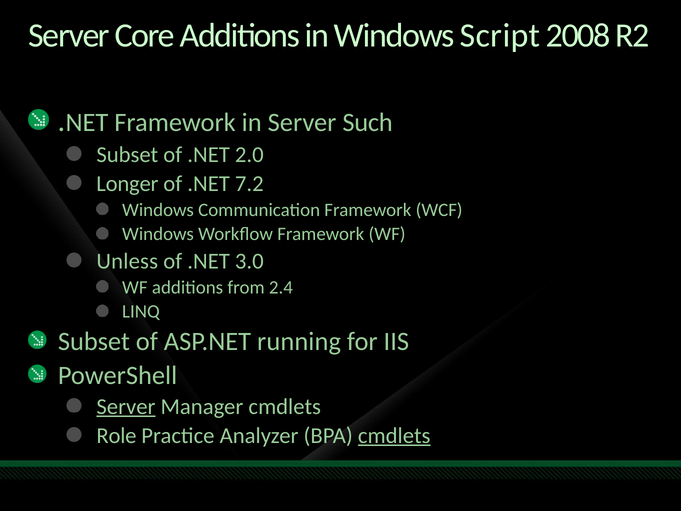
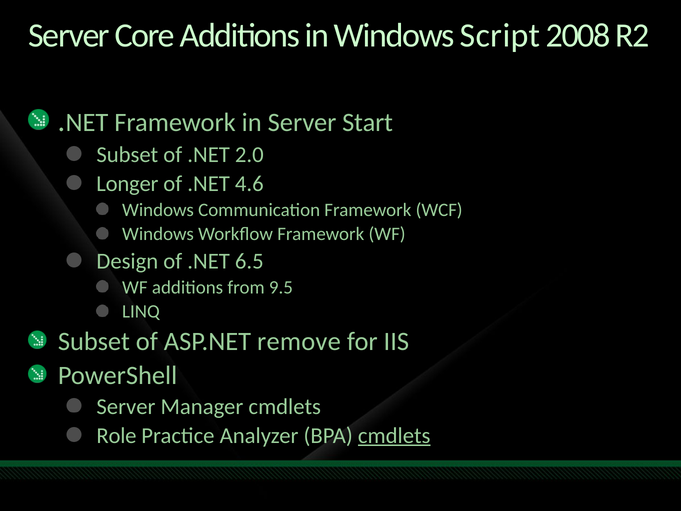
Such: Such -> Start (368, 123)
7.2: 7.2 -> 4.6 (249, 184)
Unless: Unless -> Design (127, 261)
3.0: 3.0 -> 6.5 (249, 261)
2.4: 2.4 -> 9.5 (281, 287)
running: running -> remove (299, 341)
Server underline: present -> none (126, 406)
